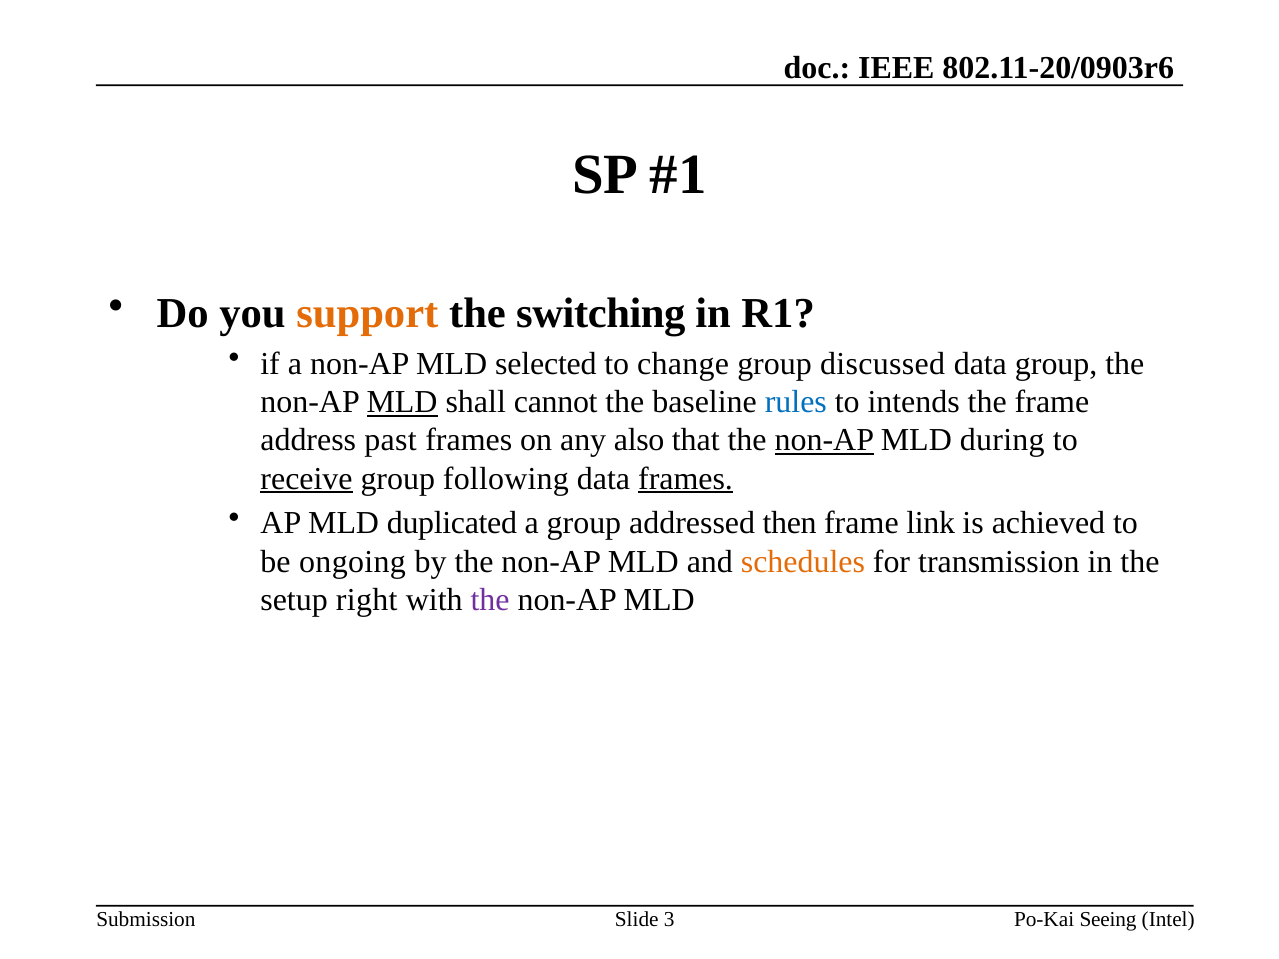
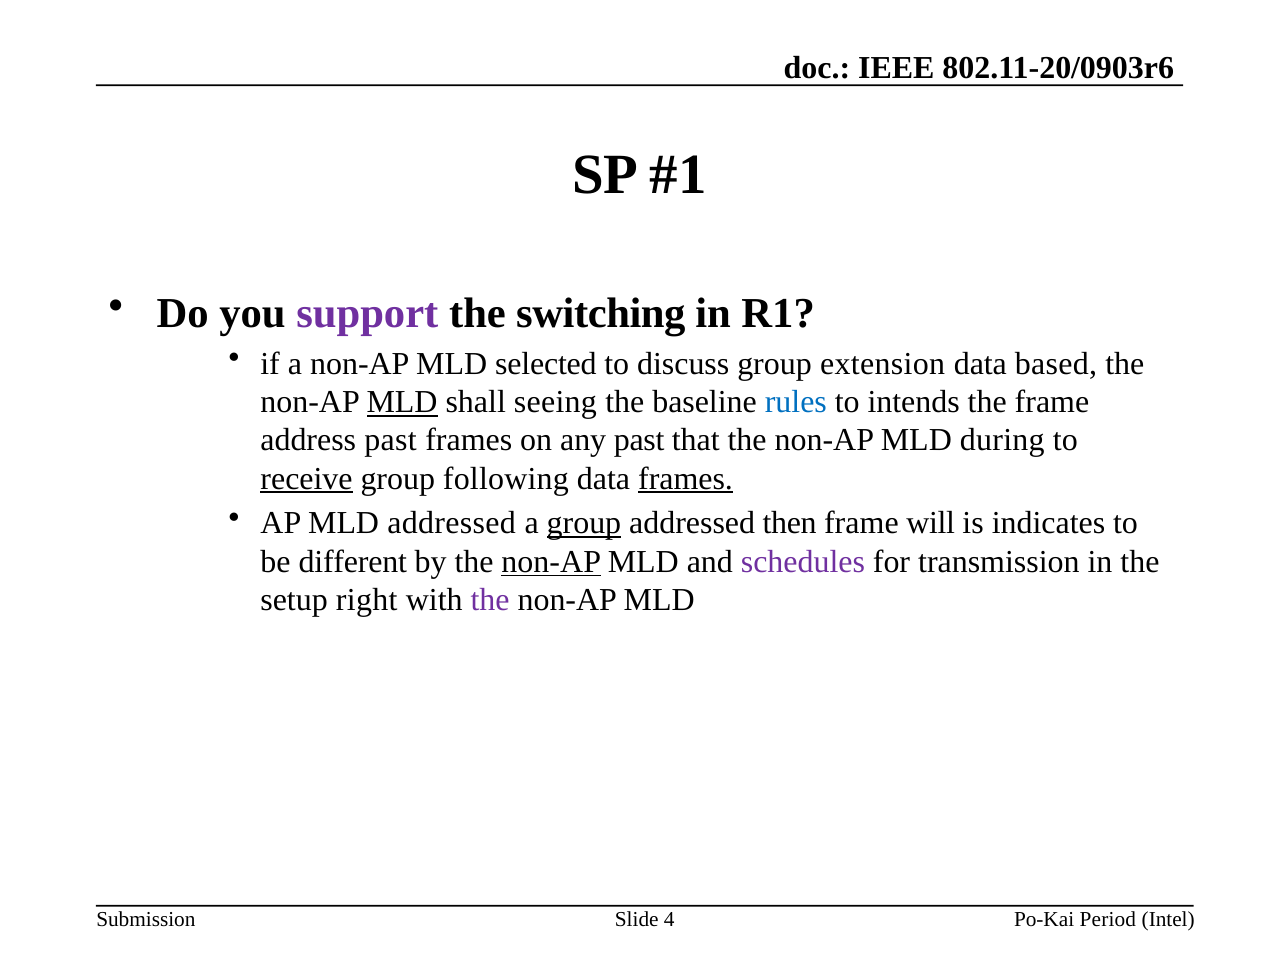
support colour: orange -> purple (367, 313)
change: change -> discuss (683, 364)
discussed: discussed -> extension (883, 364)
data group: group -> based (1056, 364)
cannot: cannot -> seeing (555, 402)
any also: also -> past (639, 440)
non-AP underline: present -> none (824, 440)
MLD duplicated: duplicated -> addressed (452, 524)
group underline: none -> present (584, 524)
link: link -> will (931, 524)
achieved: achieved -> indicates (1048, 524)
ongoing: ongoing -> different (353, 562)
non-AP underline: none -> present (551, 562)
schedules colour: orange -> purple (803, 562)
3: 3 -> 4 (669, 920)
Seeing: Seeing -> Period (1108, 920)
